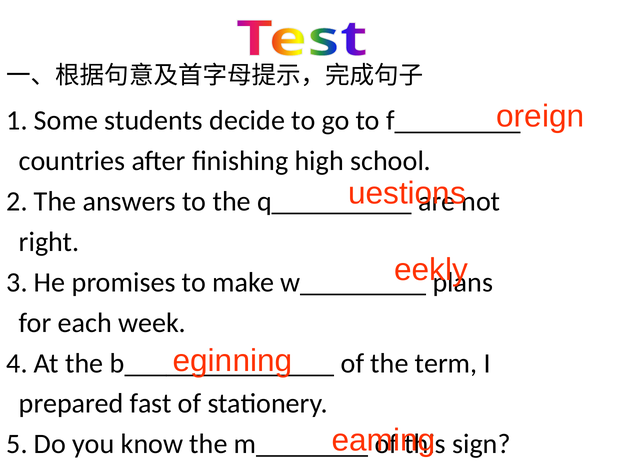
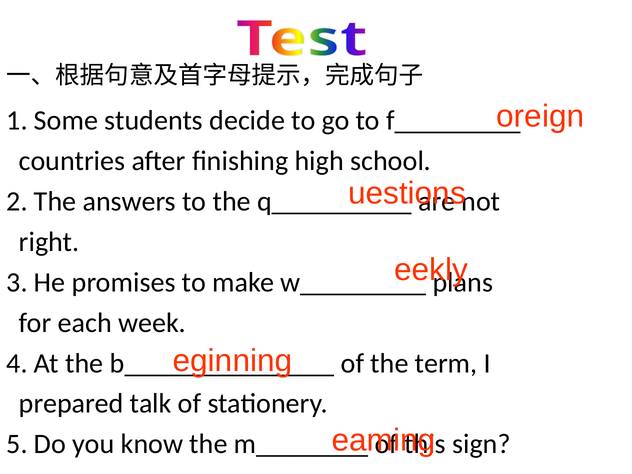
fast: fast -> talk (151, 404)
